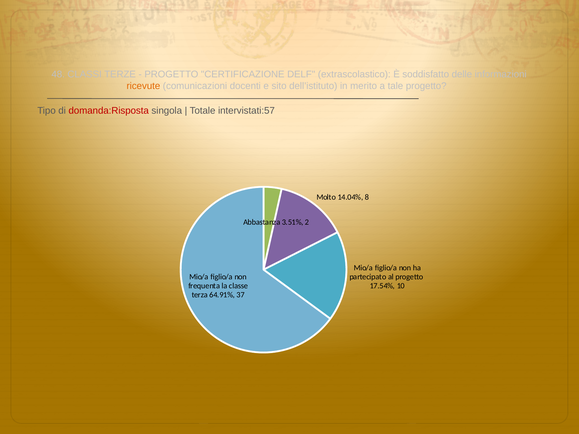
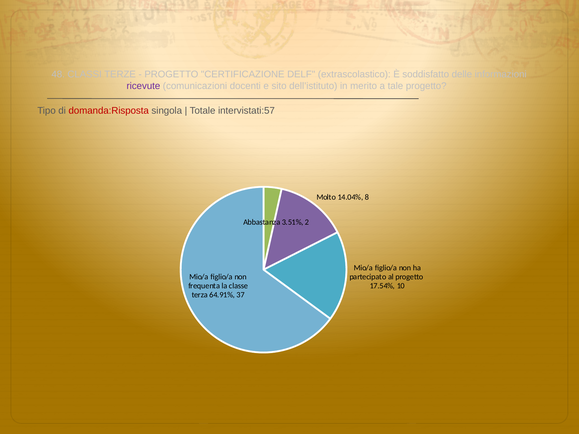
ricevute colour: orange -> purple (143, 86)
